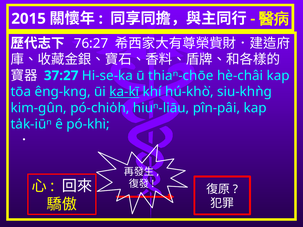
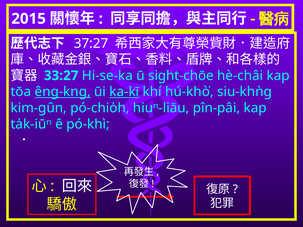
76:27: 76:27 -> 37:27 (91, 43)
37:27: 37:27 -> 33:27 (61, 76)
thiaⁿ-chōe: thiaⁿ-chōe -> sight-chōe (181, 76)
êng-kng underline: none -> present (63, 92)
